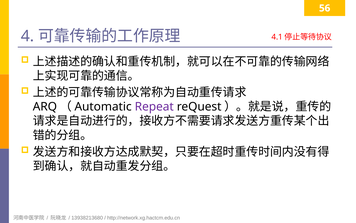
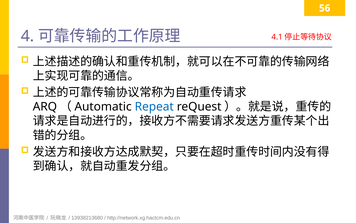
Repeat colour: purple -> blue (154, 107)
